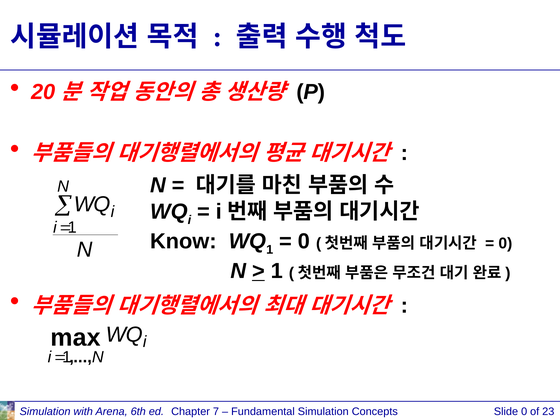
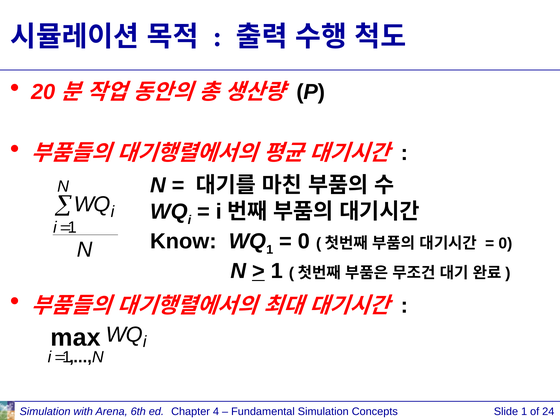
7: 7 -> 4 (216, 411)
Slide 0: 0 -> 1 (524, 411)
23: 23 -> 24 (548, 411)
